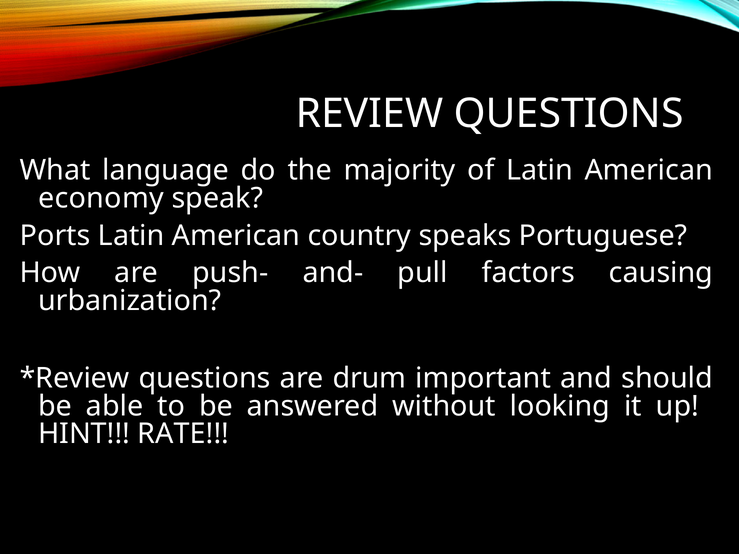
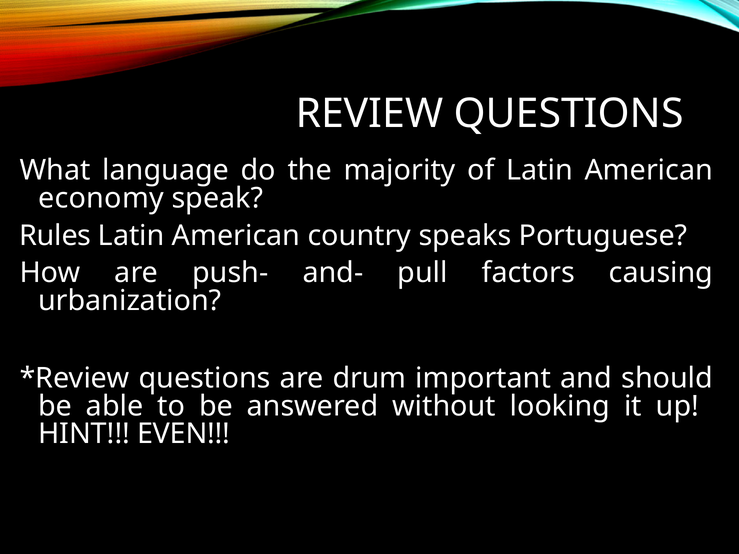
Ports: Ports -> Rules (55, 236)
RATE: RATE -> EVEN (183, 434)
